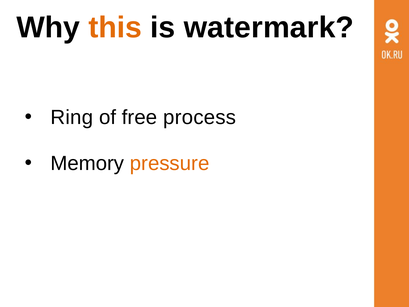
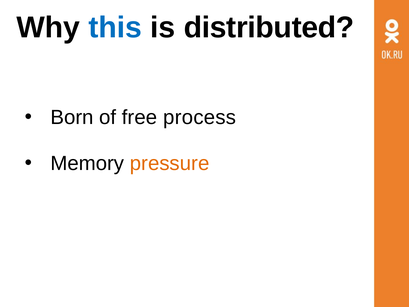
this colour: orange -> blue (115, 28)
watermark: watermark -> distributed (269, 28)
Ring: Ring -> Born (72, 117)
